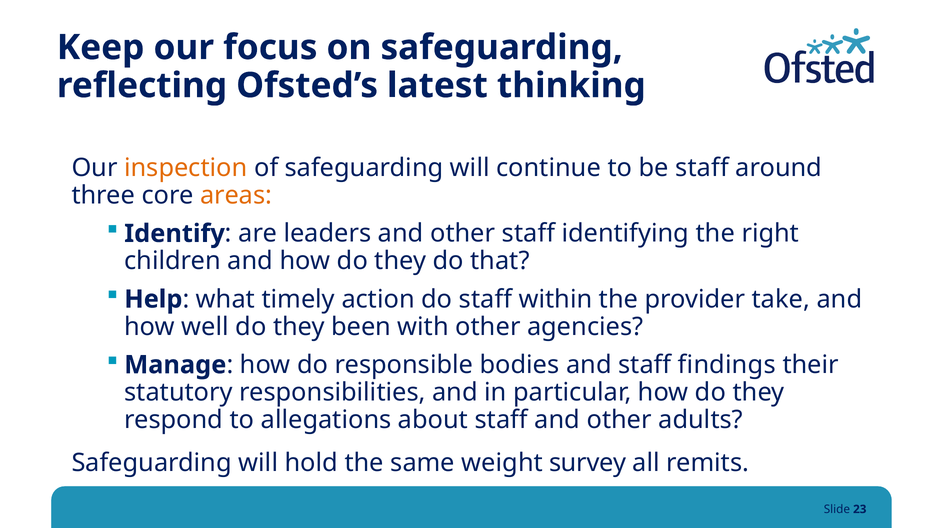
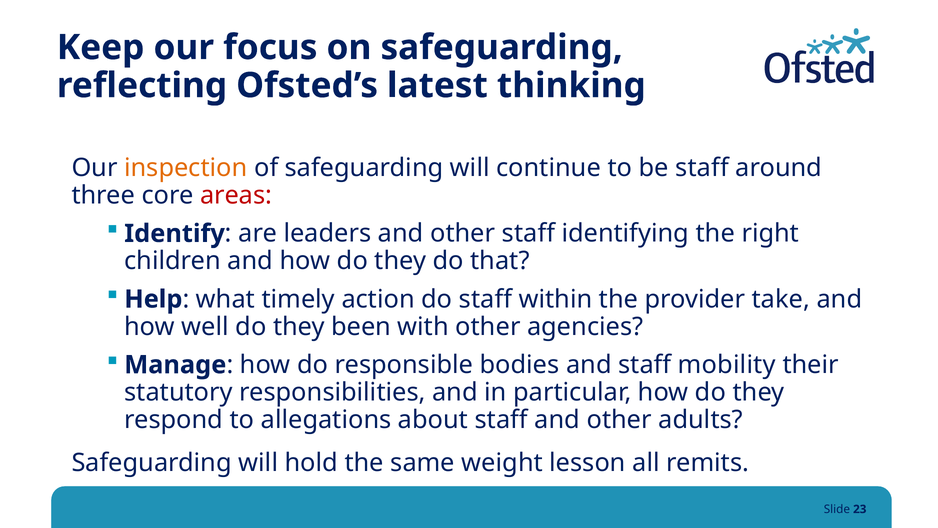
areas colour: orange -> red (236, 195)
findings: findings -> mobility (727, 365)
survey: survey -> lesson (588, 463)
